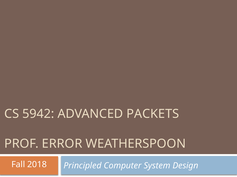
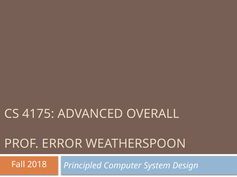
5942: 5942 -> 4175 (38, 114)
PACKETS: PACKETS -> OVERALL (153, 114)
